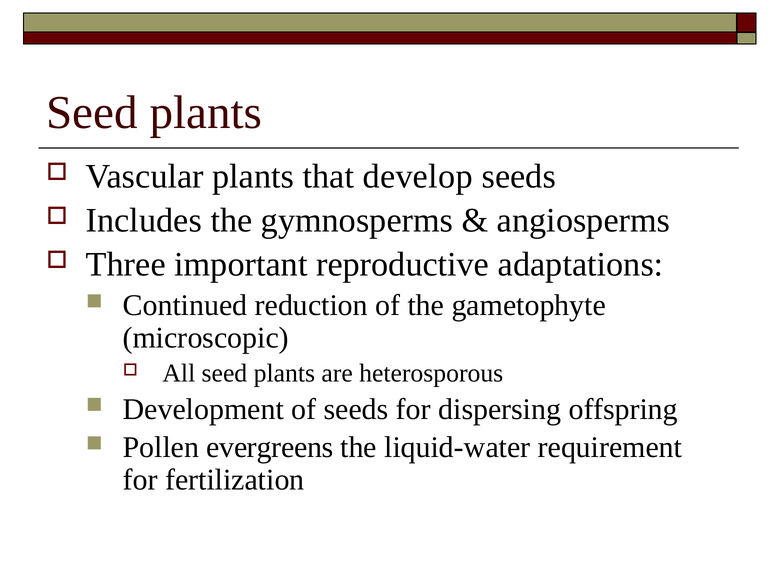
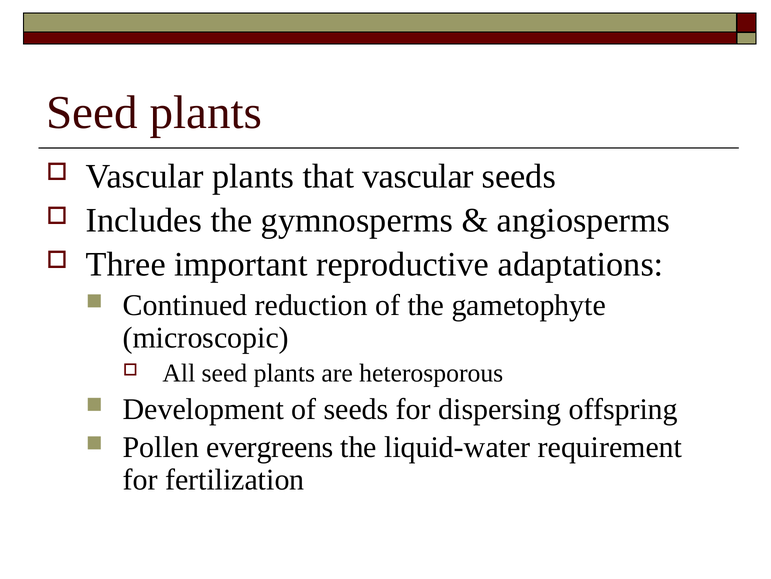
that develop: develop -> vascular (418, 176)
